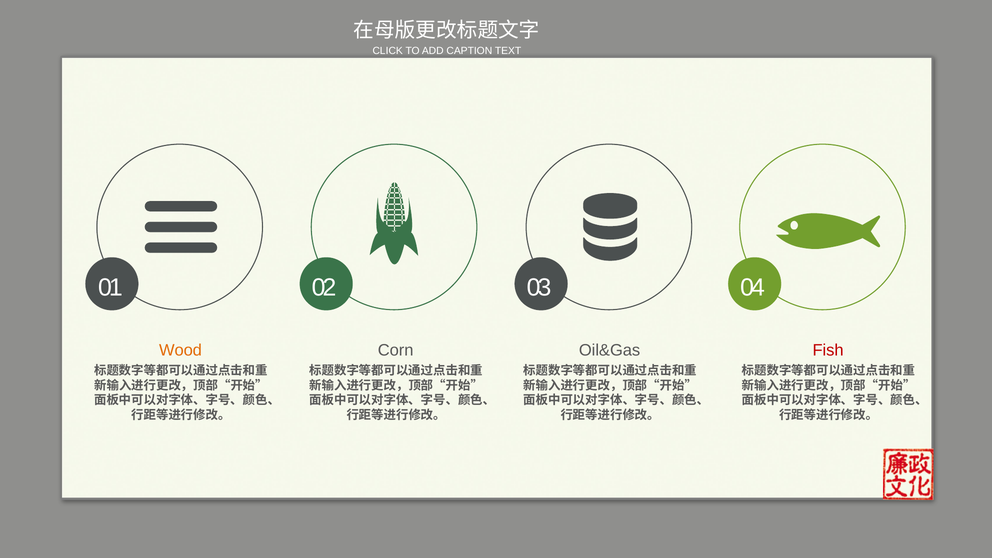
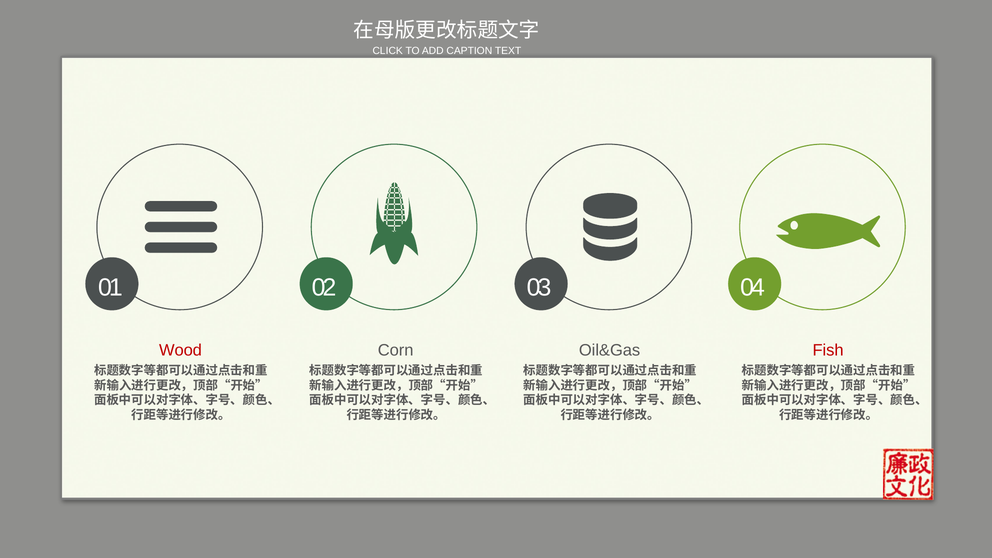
Wood colour: orange -> red (180, 350)
